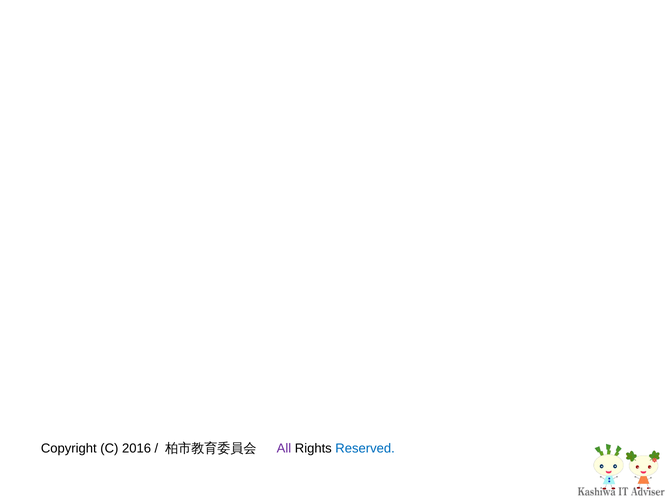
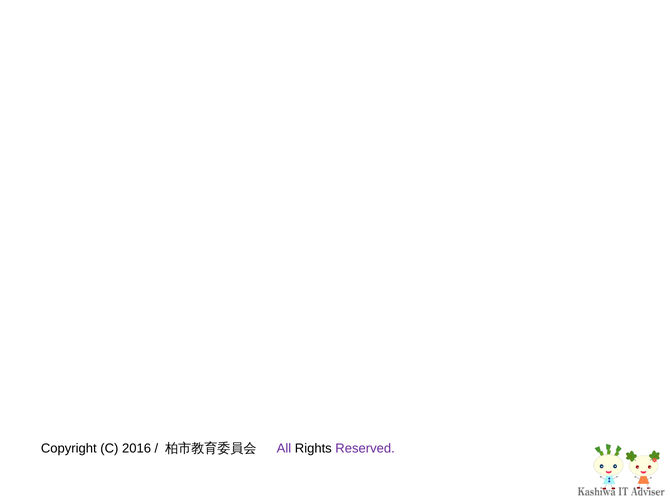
Reserved colour: blue -> purple (365, 448)
